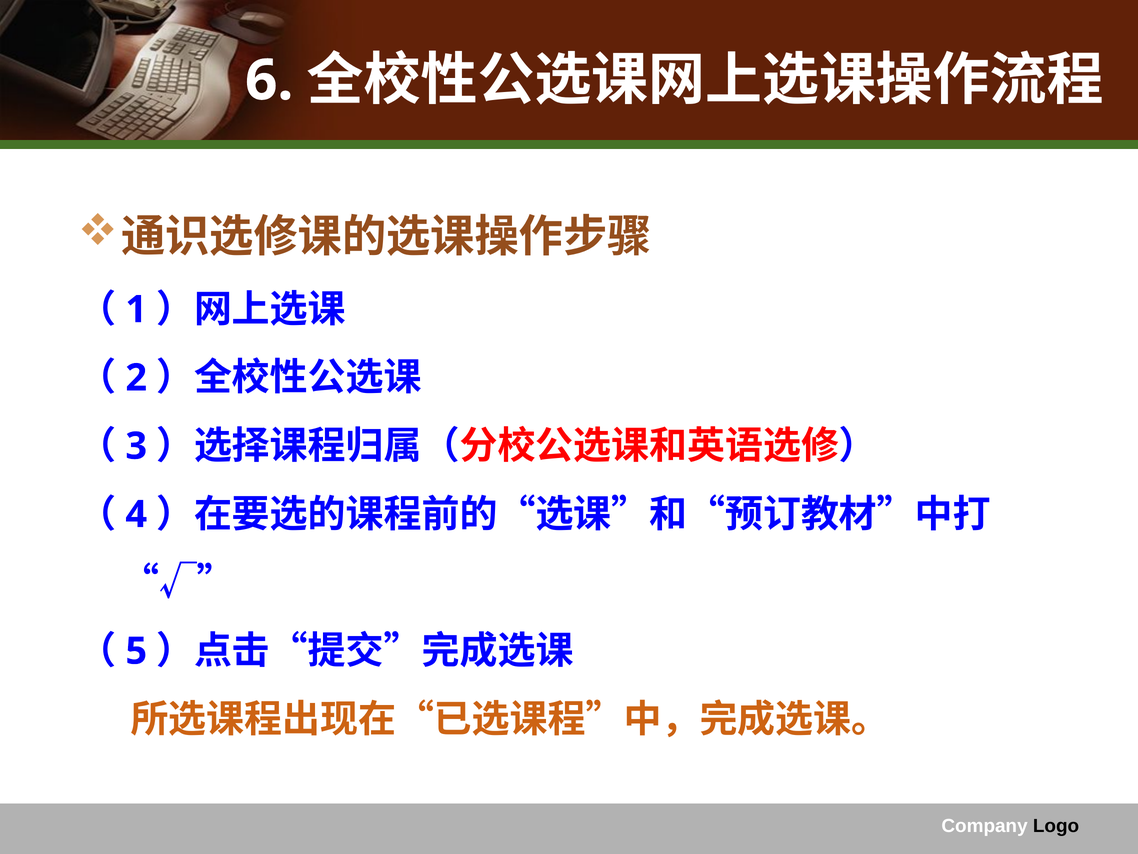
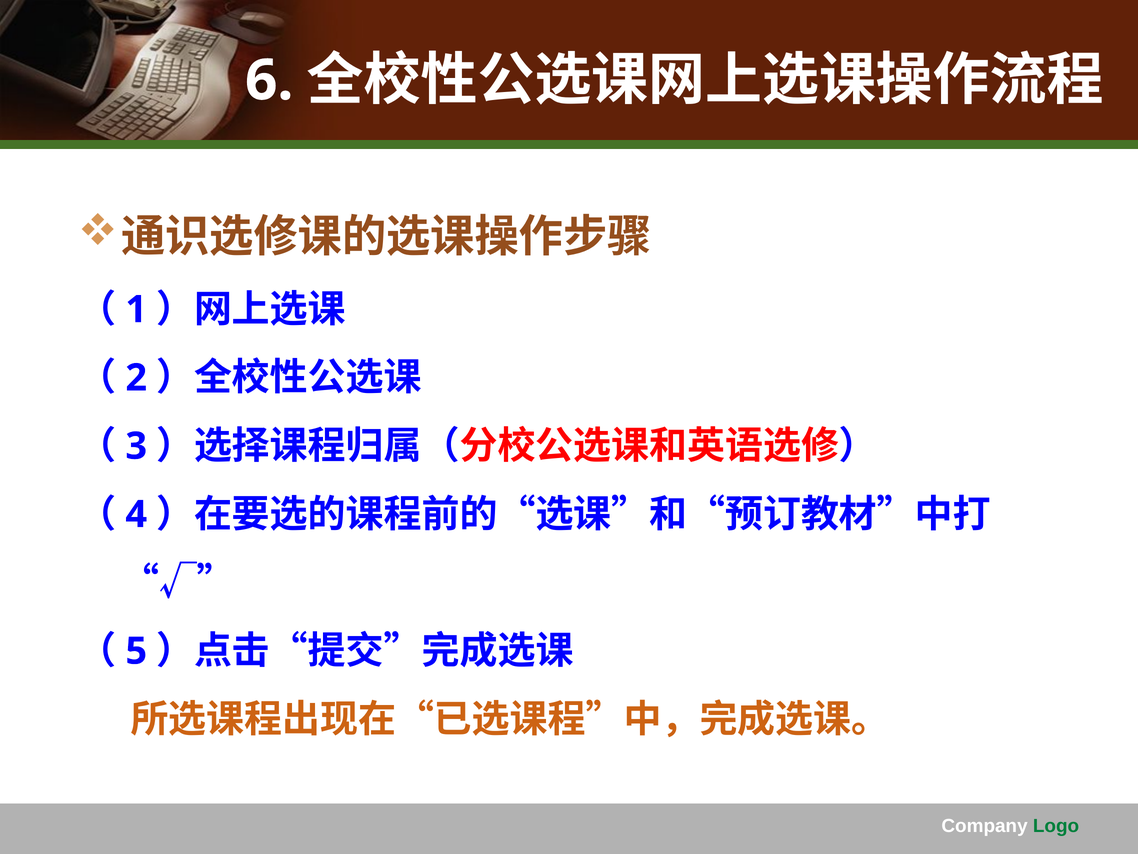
Logo colour: black -> green (1056, 826)
